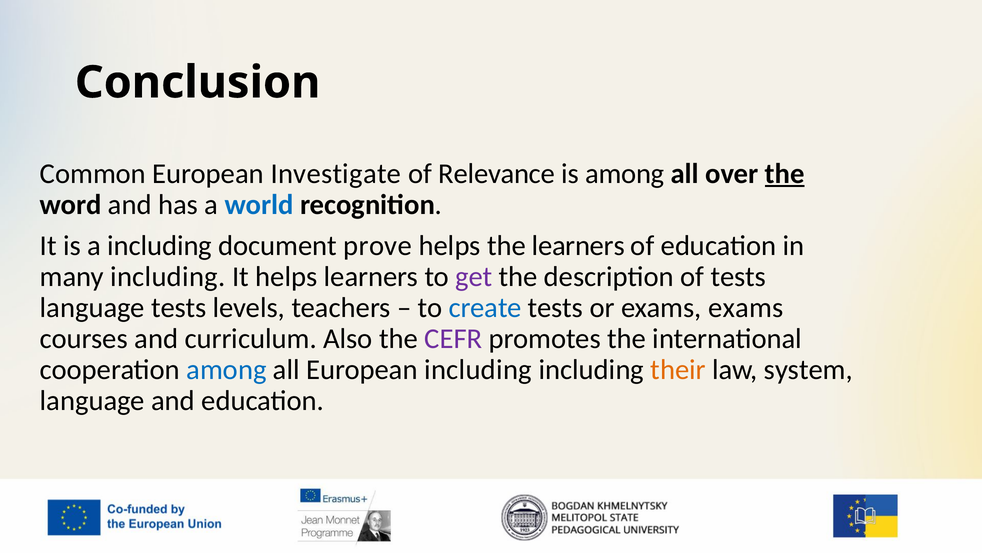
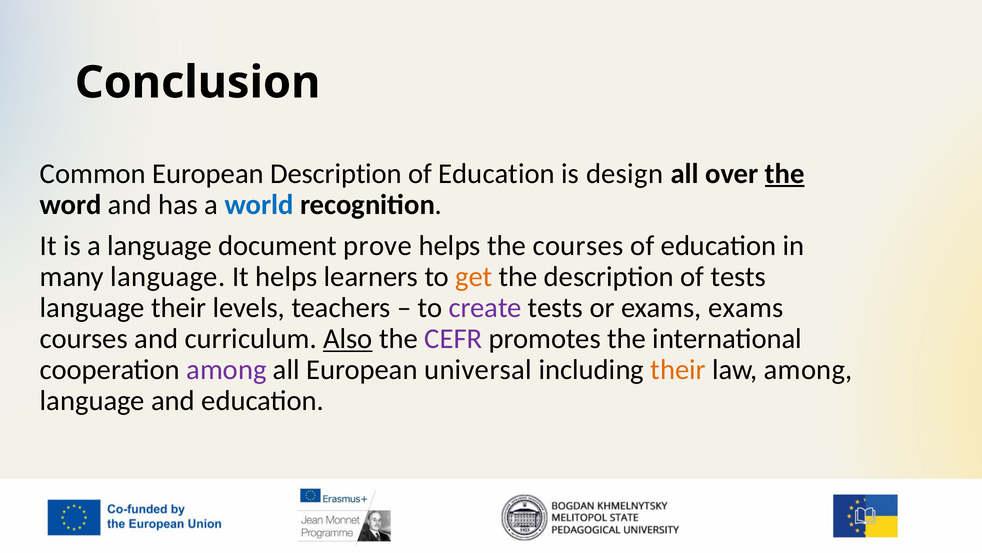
European Investigate: Investigate -> Description (336, 173)
Relevance: Relevance -> Education (497, 173)
is among: among -> design (625, 173)
a including: including -> language (160, 246)
the learners: learners -> courses (578, 246)
many including: including -> language (168, 277)
get colour: purple -> orange (474, 277)
language tests: tests -> their (179, 307)
create colour: blue -> purple (485, 307)
Also underline: none -> present (348, 338)
among colour: blue -> purple (226, 369)
European including: including -> universal (478, 369)
law system: system -> among (808, 369)
